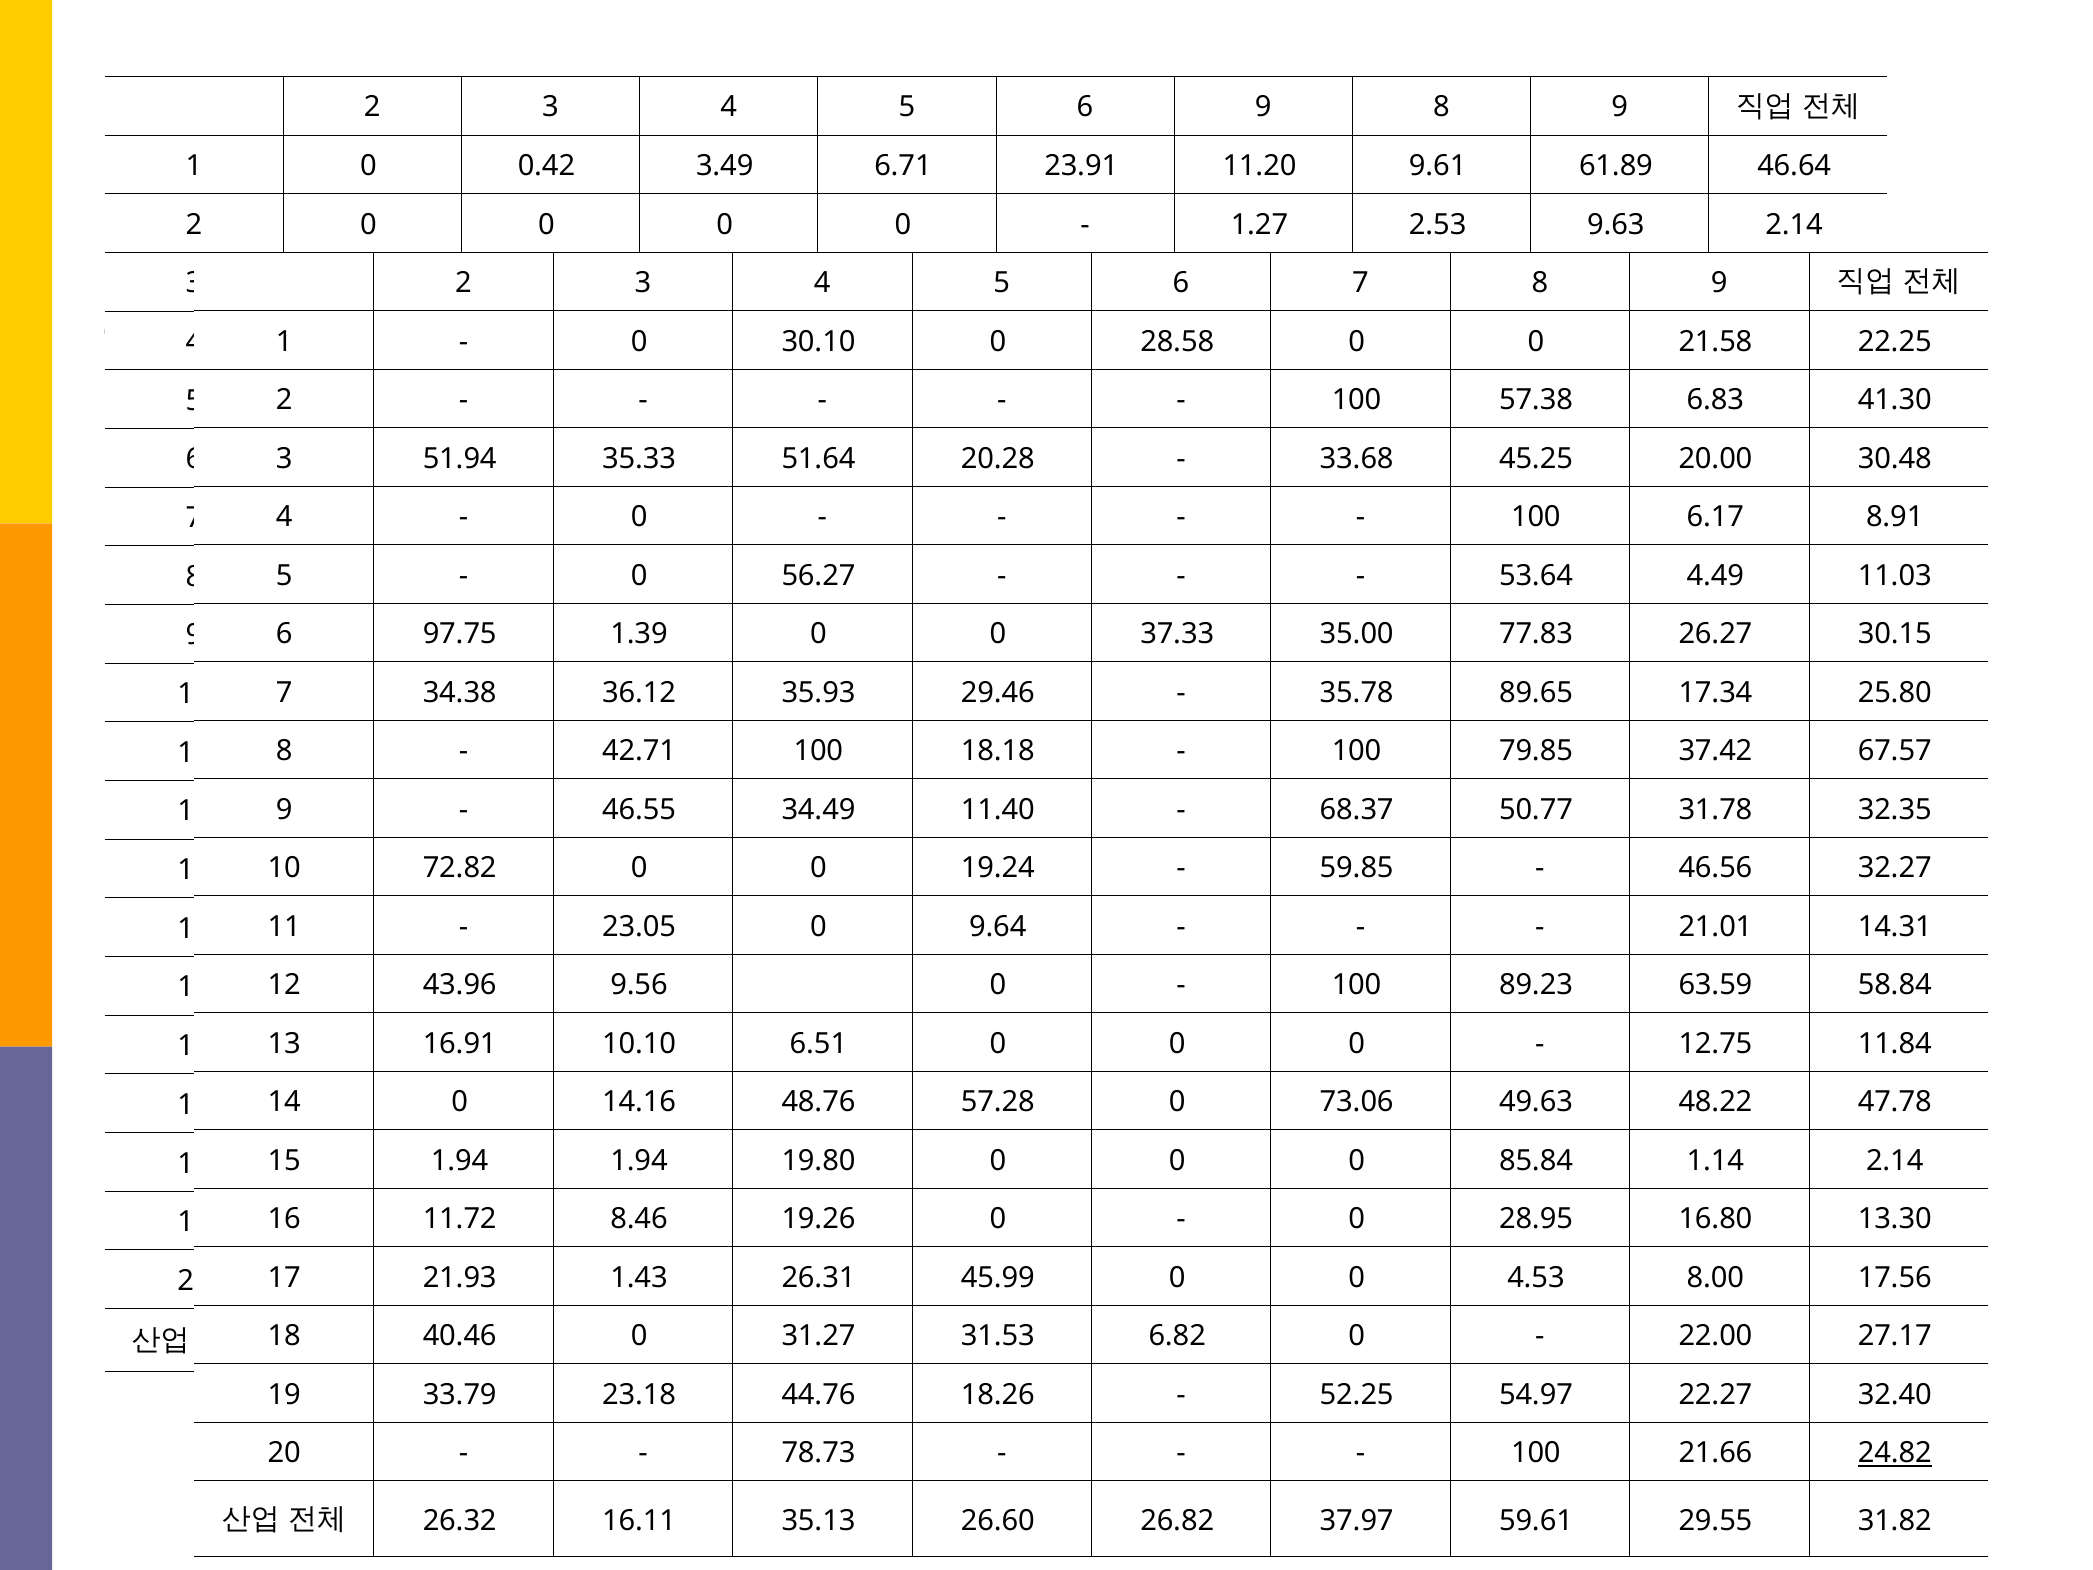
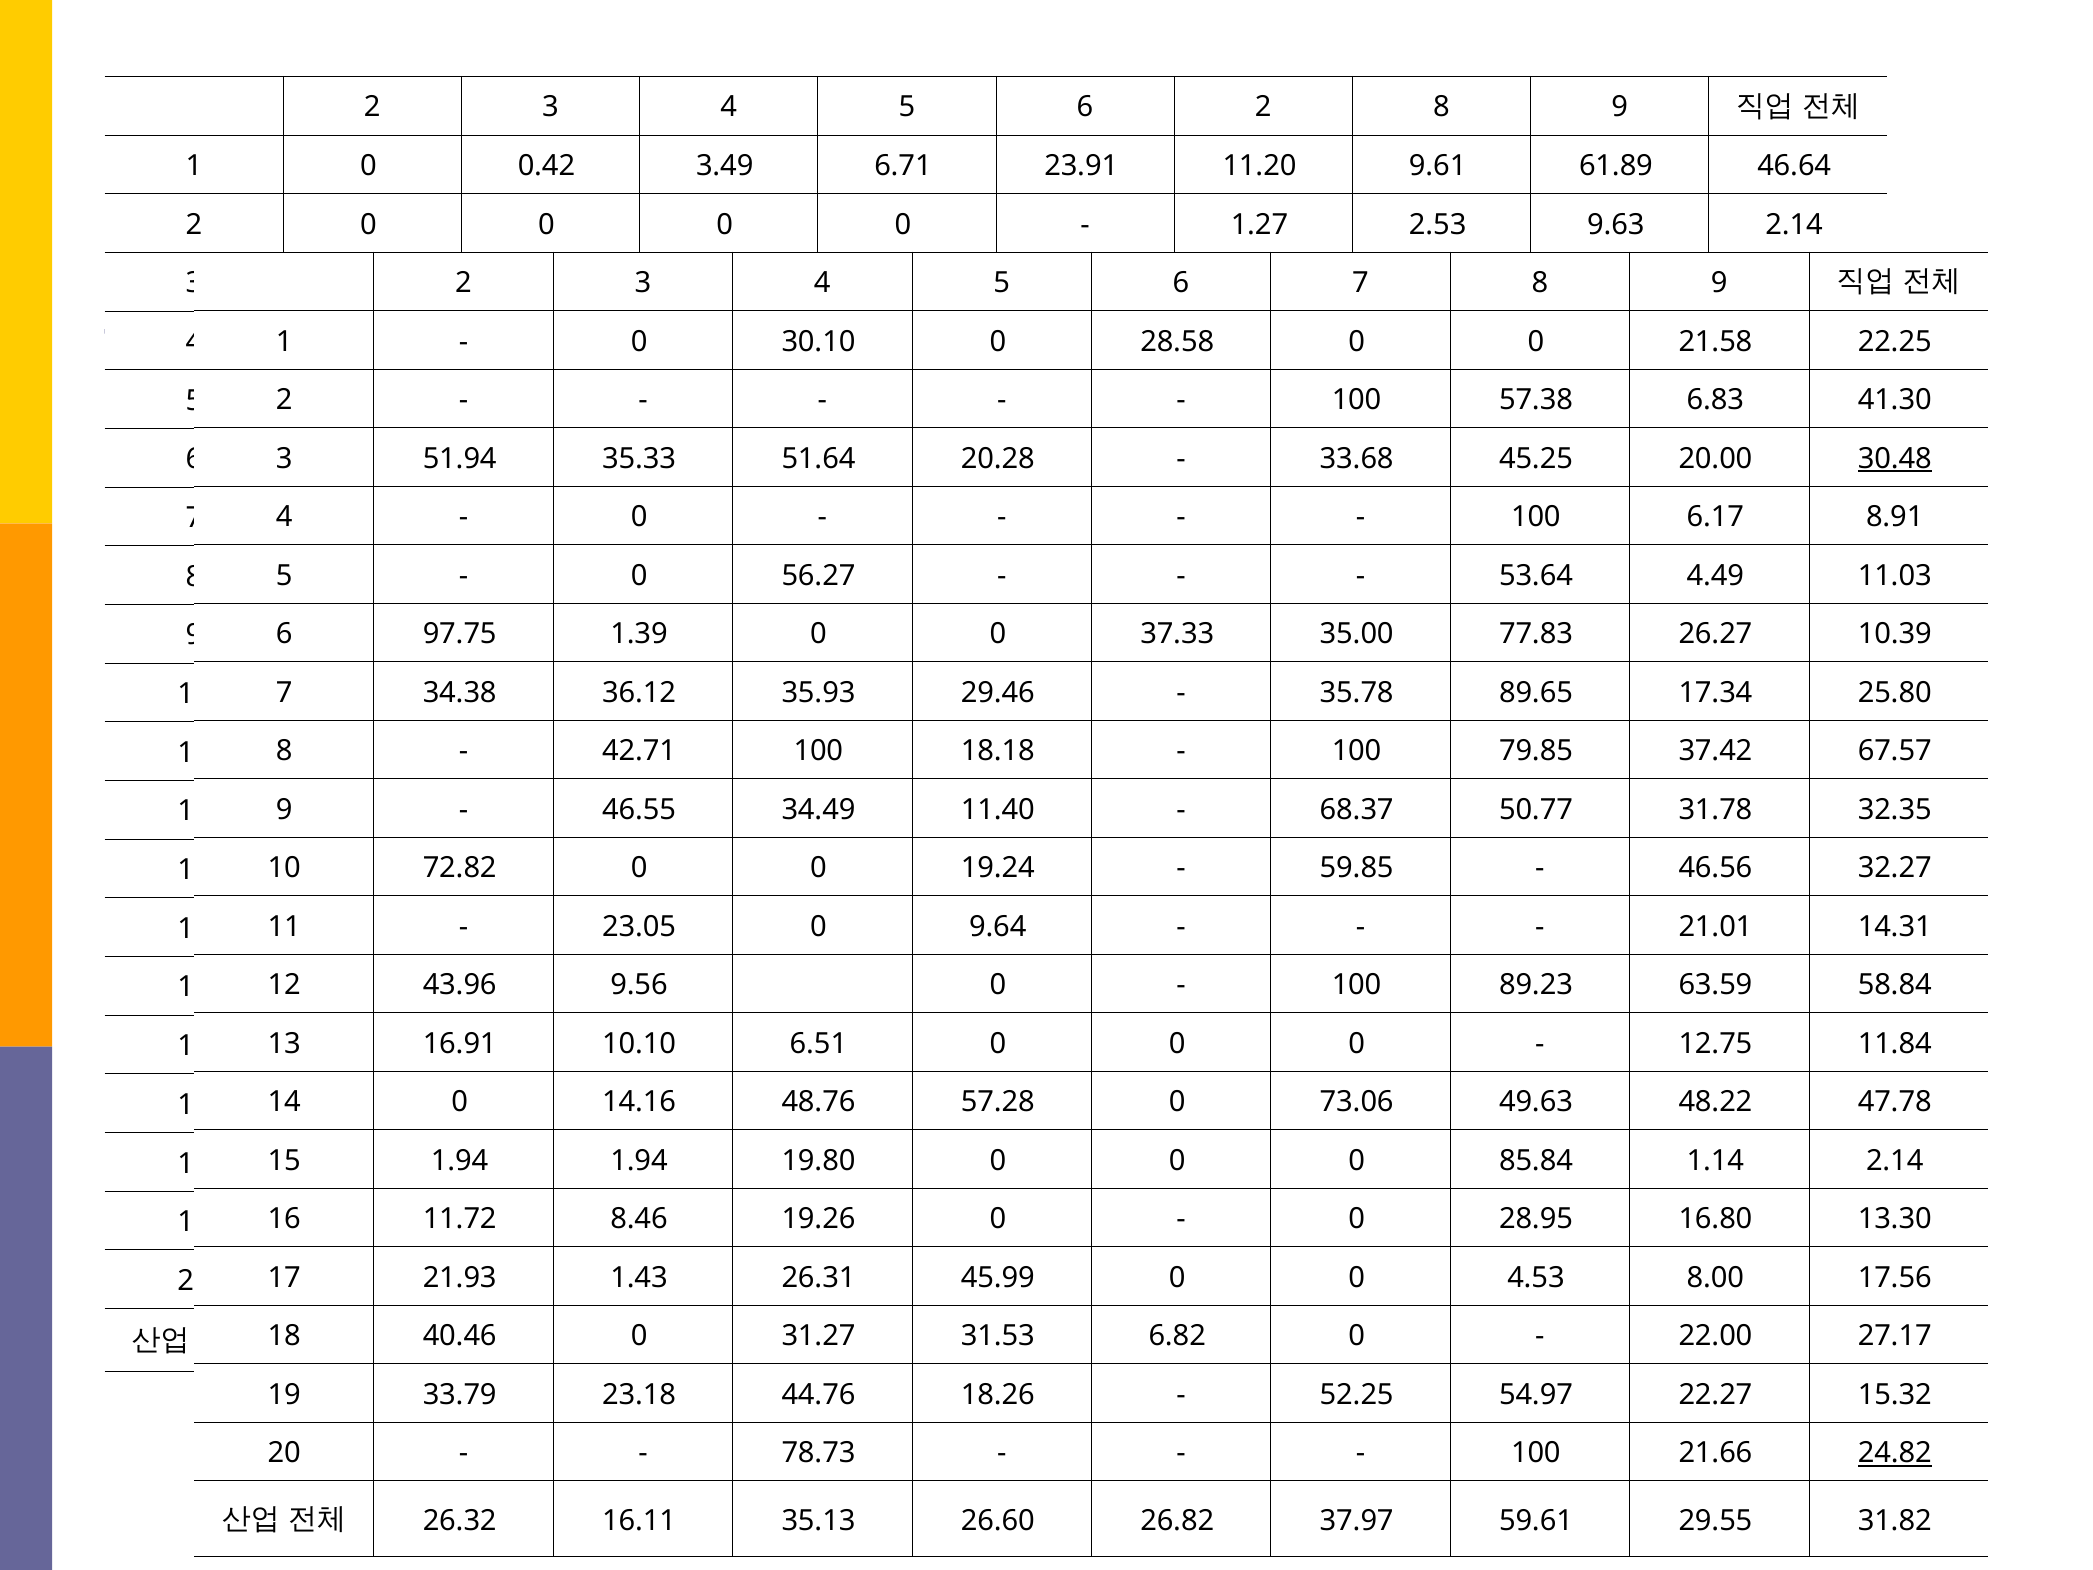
6 9: 9 -> 2 (1263, 107)
30.48 underline: none -> present (1895, 458)
30.15: 30.15 -> 10.39 (1895, 634)
32.40: 32.40 -> 15.32 (1895, 1394)
